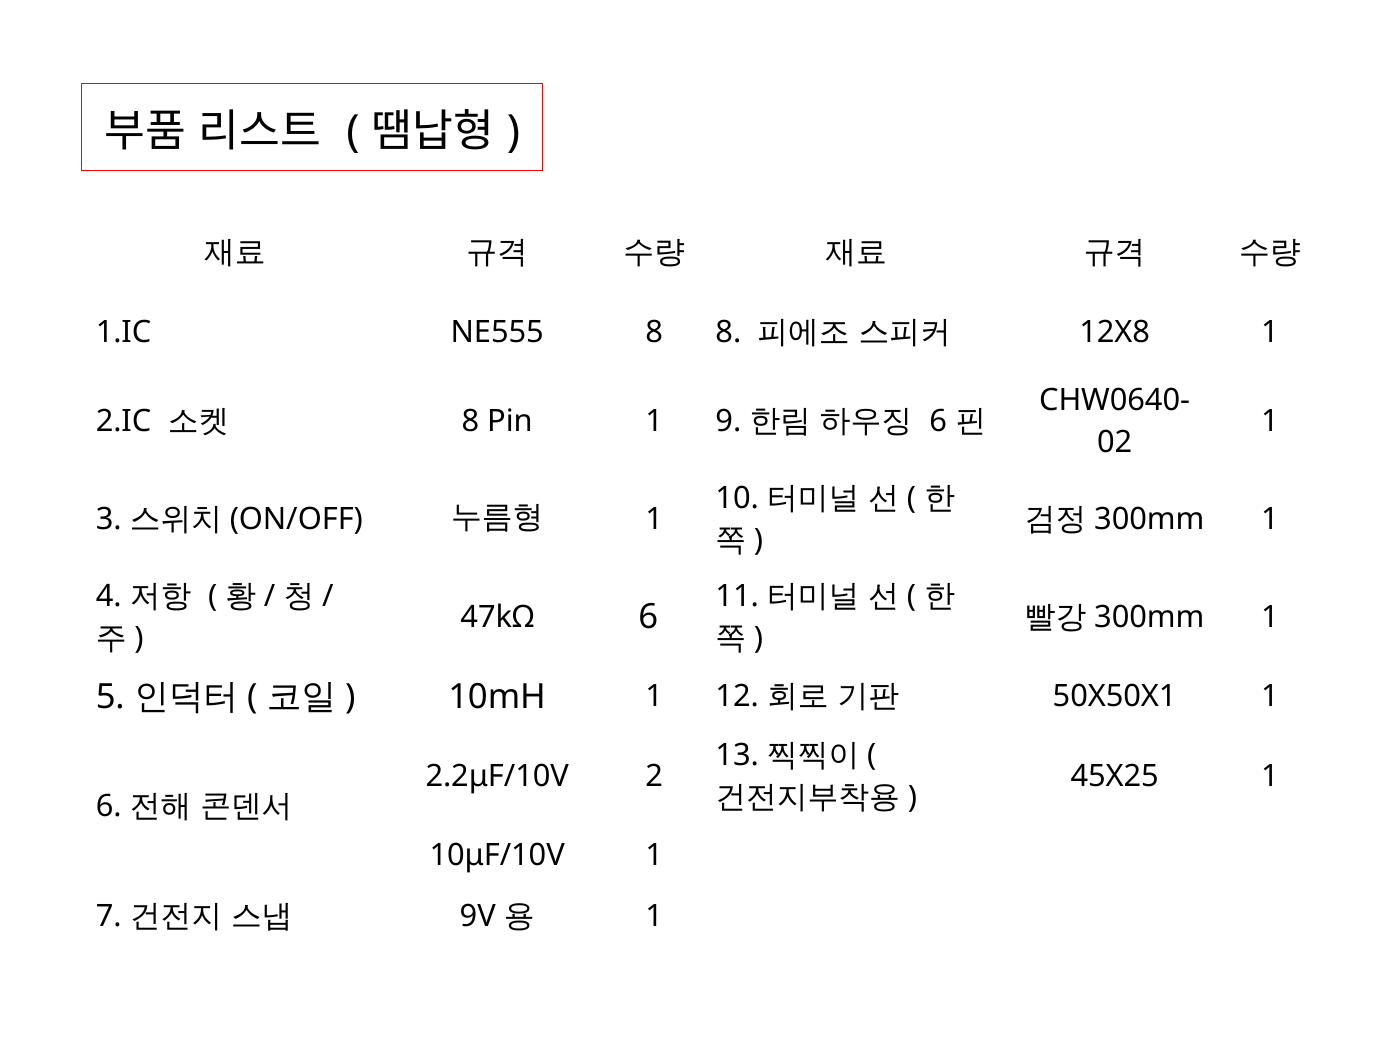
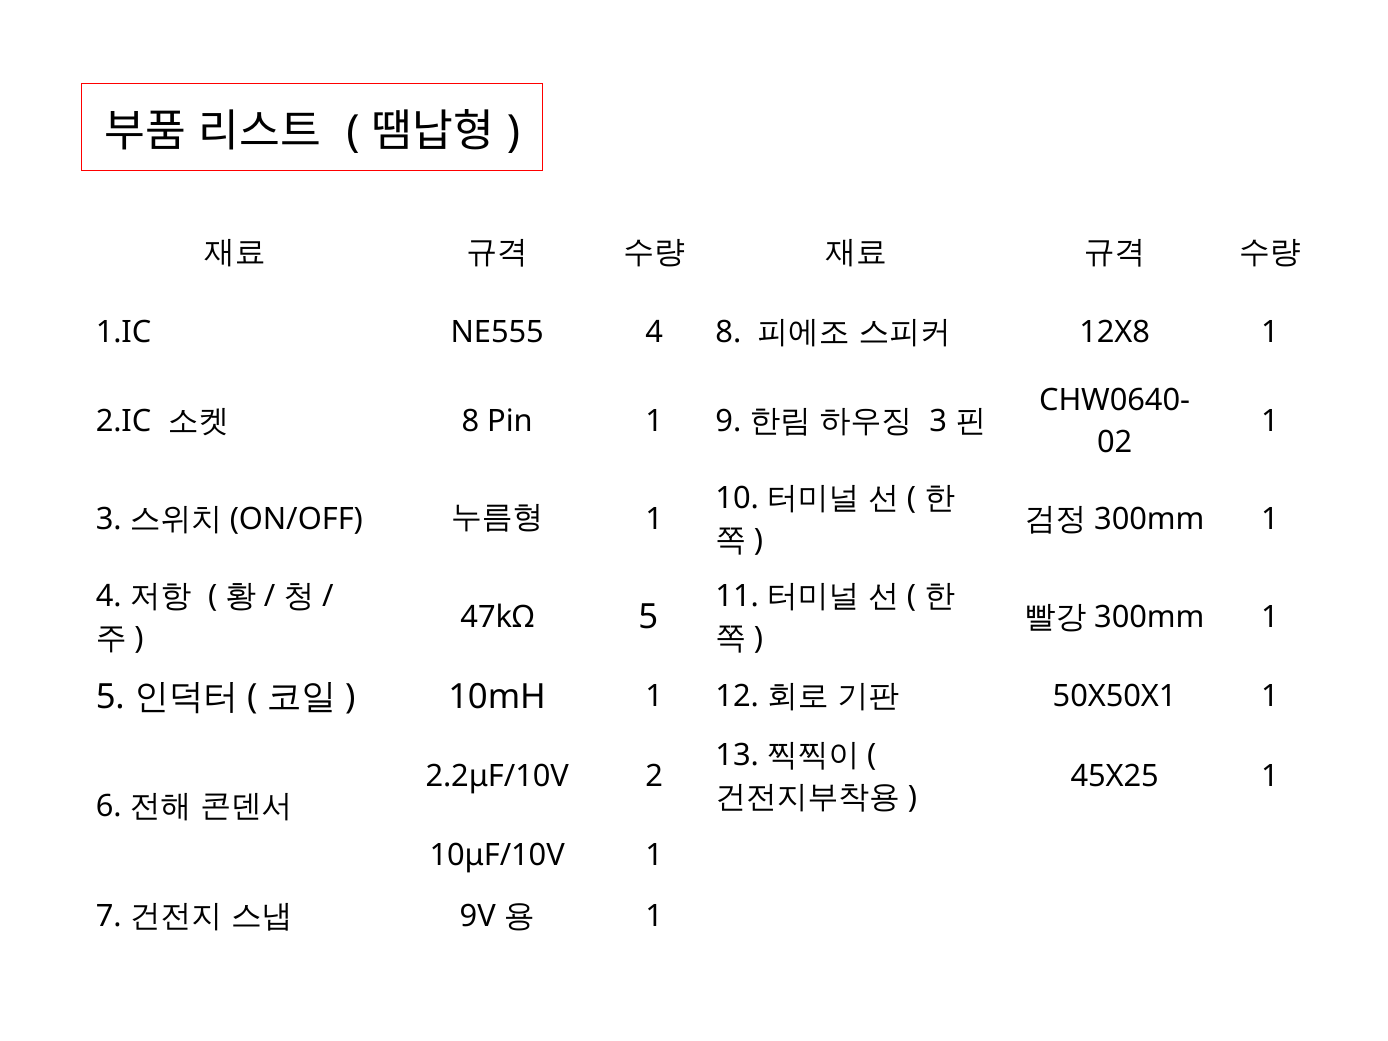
NE555 8: 8 -> 4 (654, 333)
6: 6 -> 3 (938, 422)
47kΩ 6: 6 -> 5 (648, 617)
